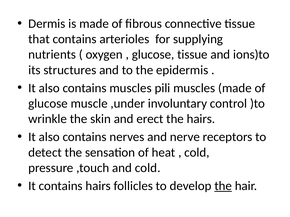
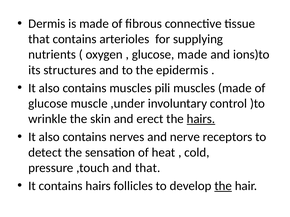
glucose tissue: tissue -> made (192, 55)
hairs underline: none -> present (201, 119)
and cold: cold -> that (148, 168)
